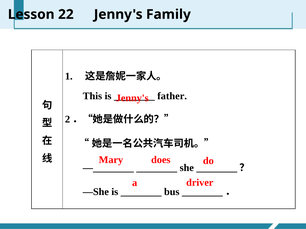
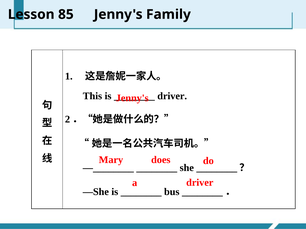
22: 22 -> 85 (66, 14)
father: father -> driver (172, 96)
